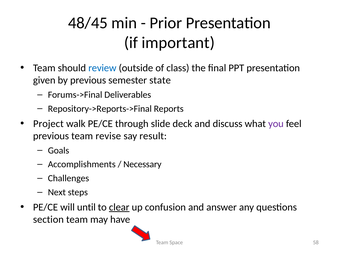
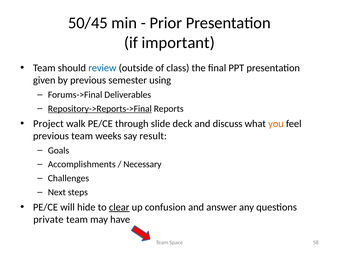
48/45: 48/45 -> 50/45 (88, 23)
state: state -> using (160, 80)
Repository->Reports->Final underline: none -> present (100, 109)
you colour: purple -> orange (276, 124)
revise: revise -> weeks (108, 136)
until: until -> hide (86, 207)
section: section -> private (48, 220)
